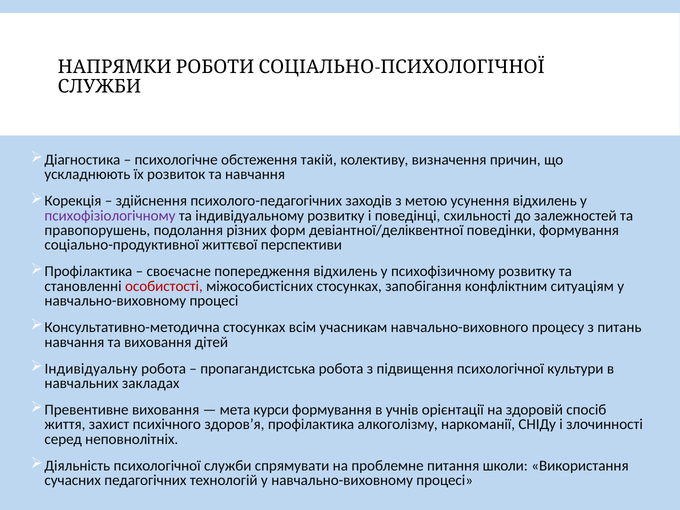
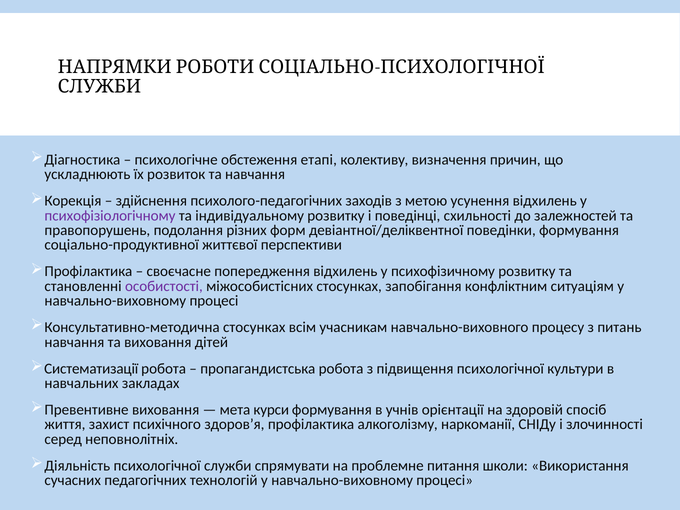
такій: такій -> етапі (319, 160)
особистості colour: red -> purple (164, 286)
Індивідуальну: Індивідуальну -> Систематизації (91, 369)
